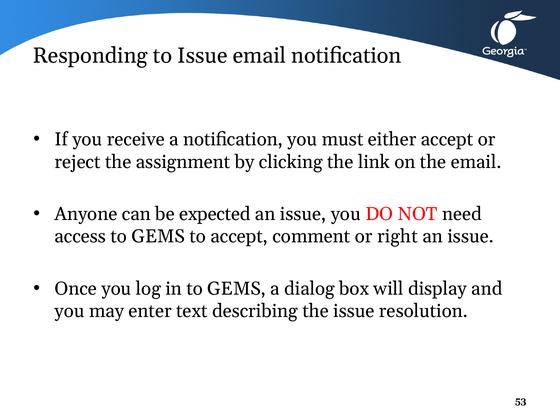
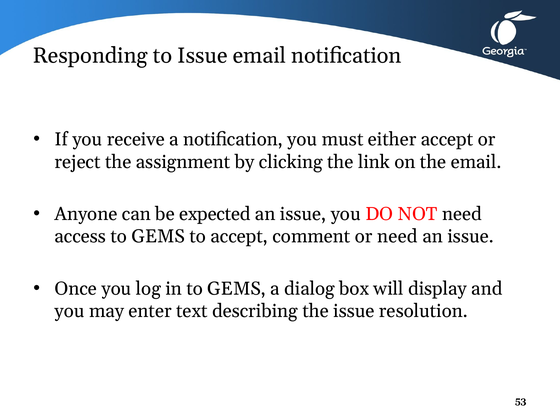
or right: right -> need (397, 236)
